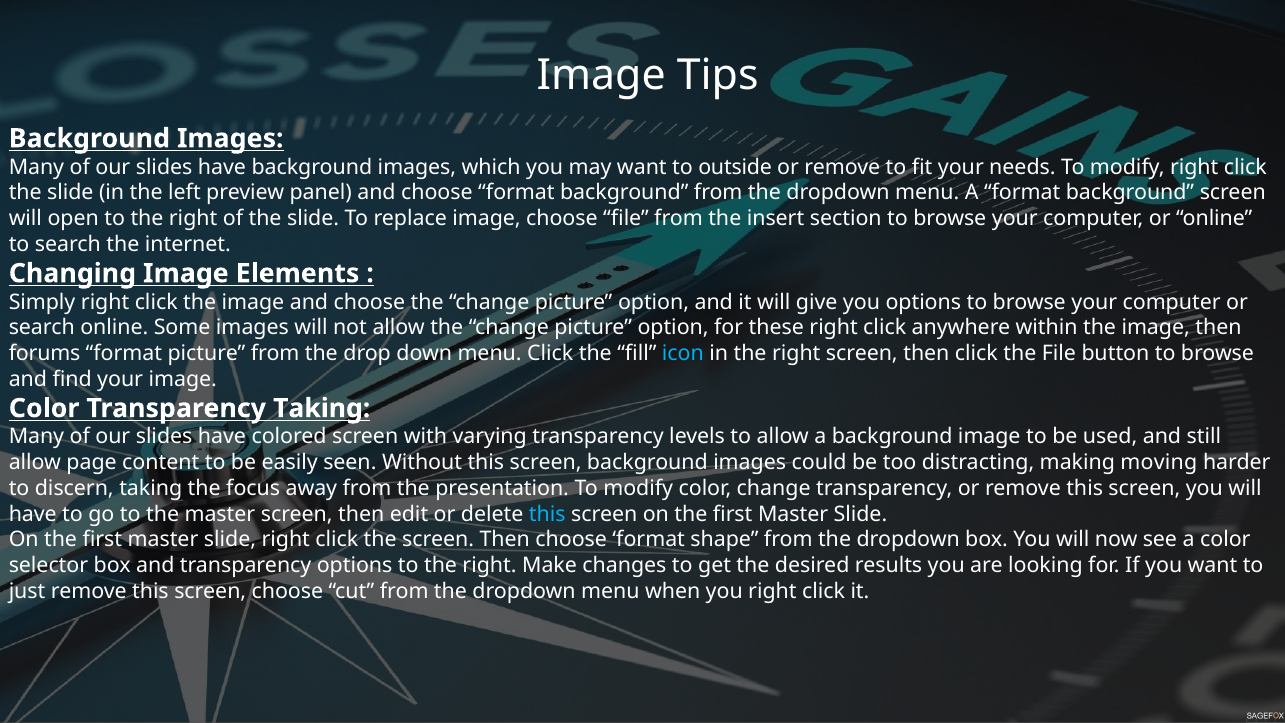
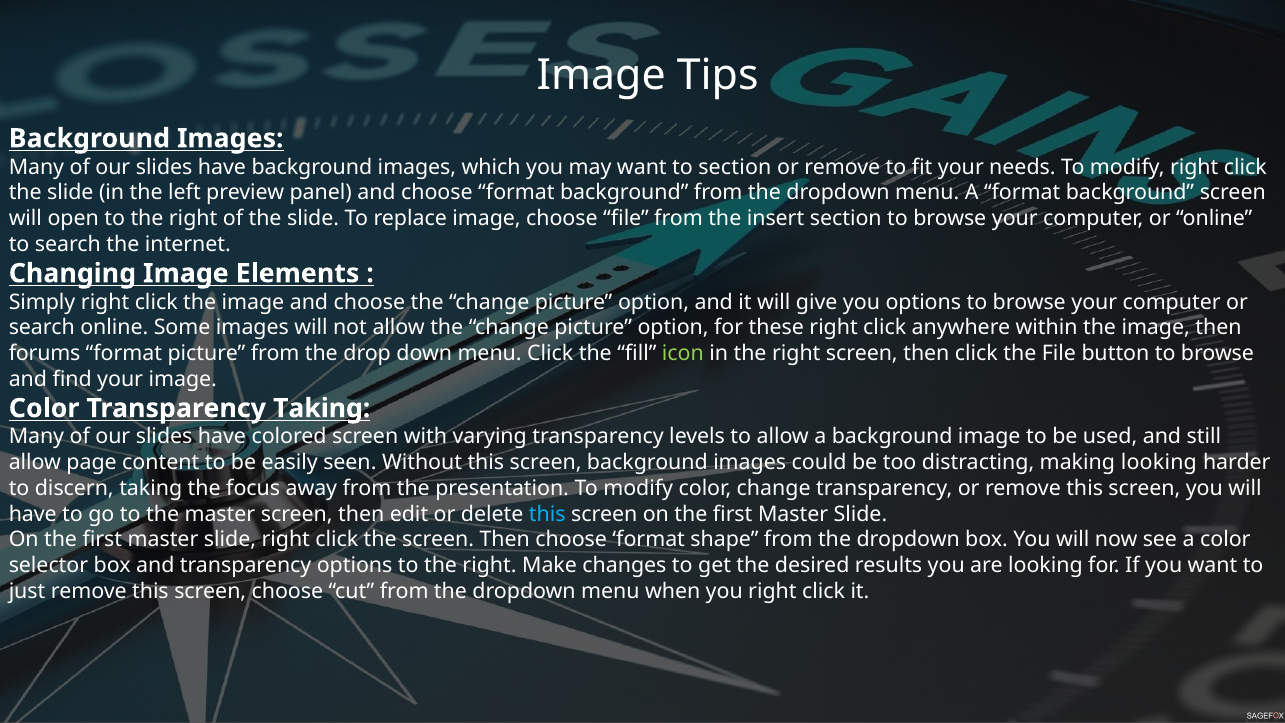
to outside: outside -> section (735, 167)
icon colour: light blue -> light green (683, 353)
making moving: moving -> looking (1159, 462)
